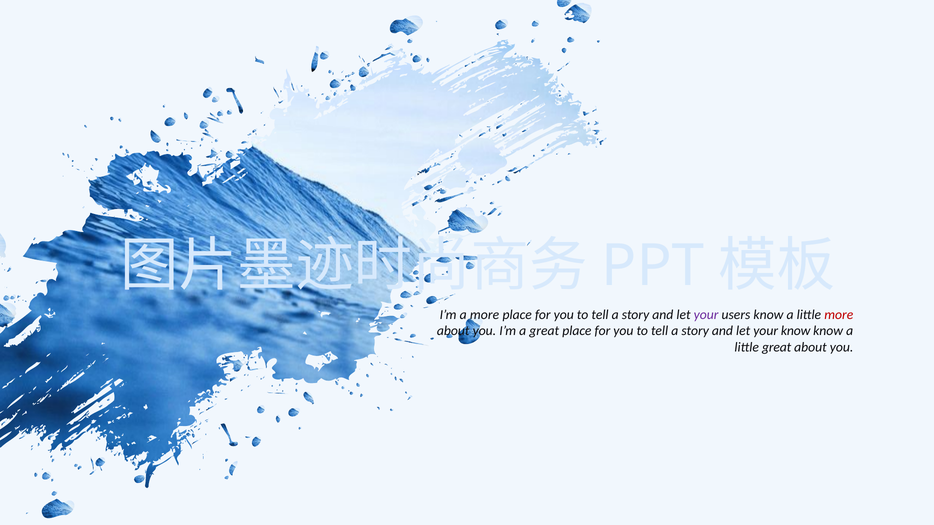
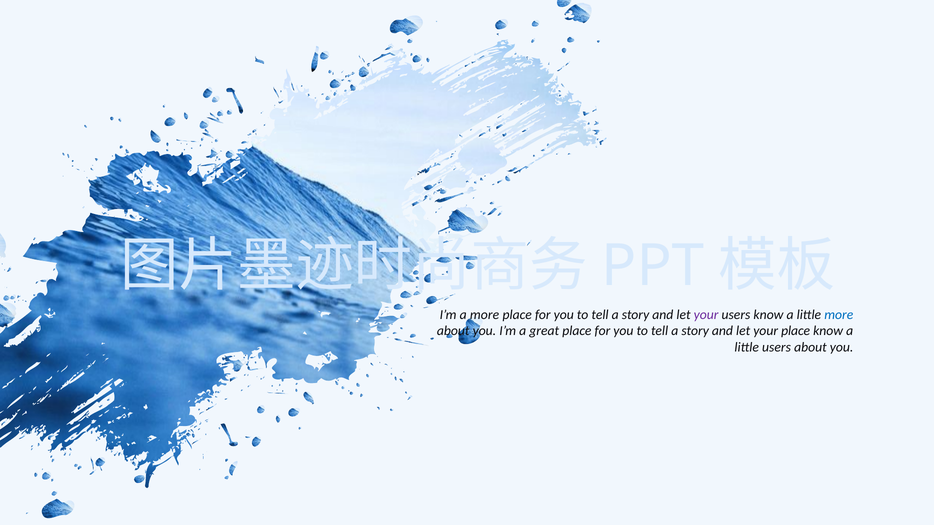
more colour: red -> blue (839, 315)
your know: know -> place (796, 331)
little great: great -> users (777, 348)
